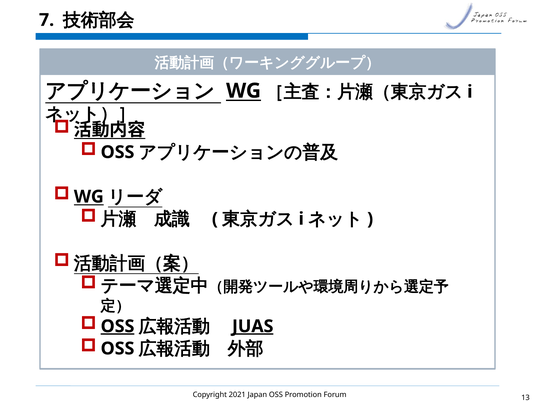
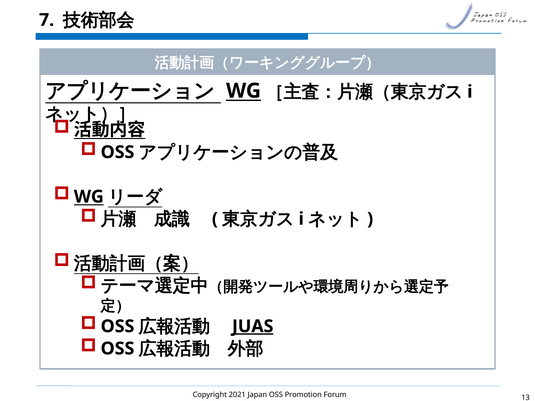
OSS underline: present -> none (117, 327)
